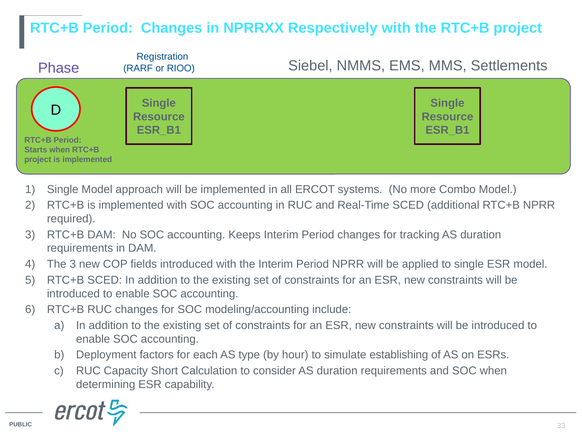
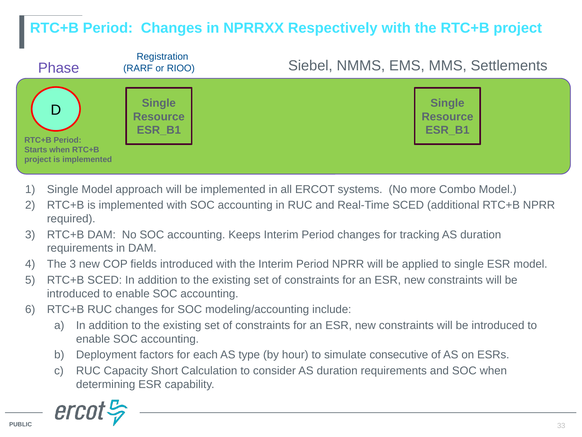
establishing: establishing -> consecutive (399, 354)
